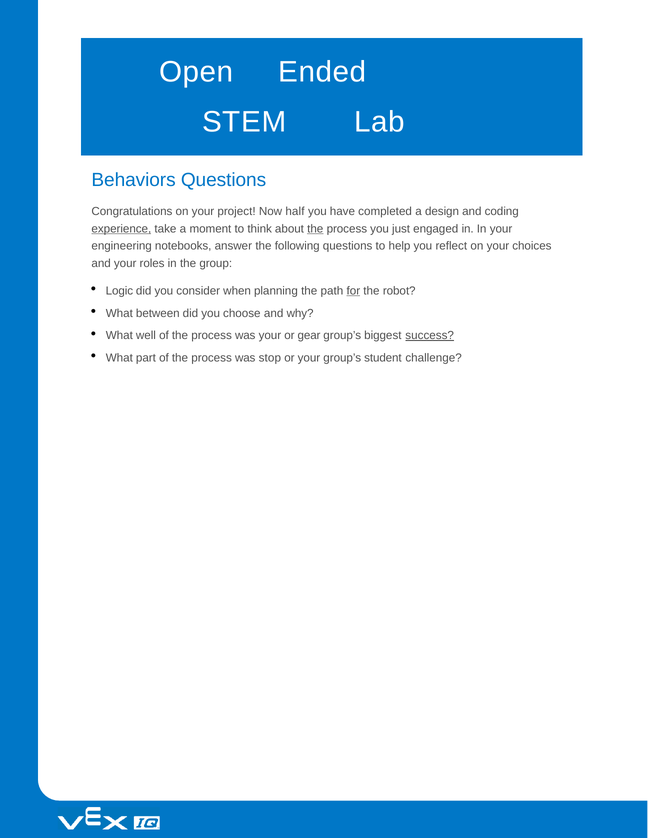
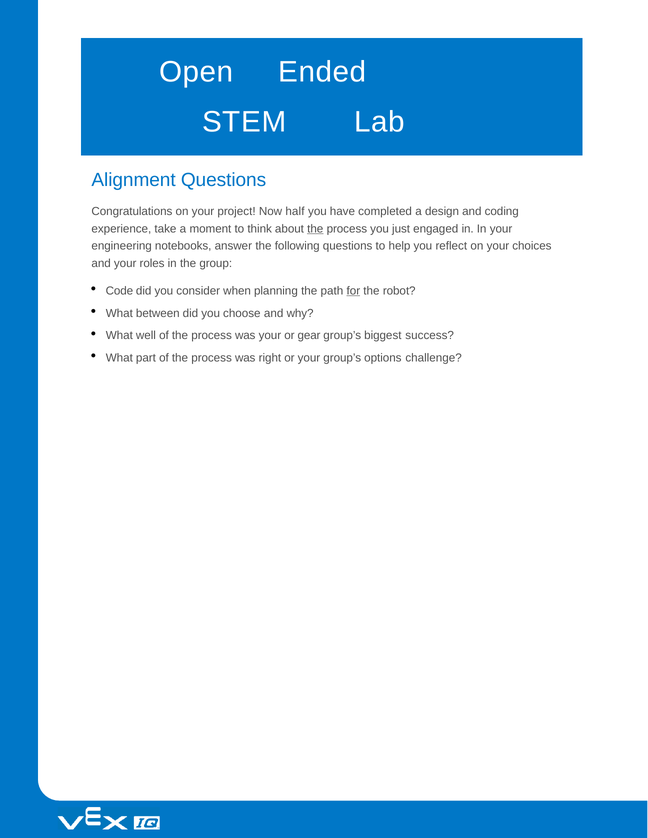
Behaviors: Behaviors -> Alignment (134, 180)
experience underline: present -> none (121, 229)
Logic: Logic -> Code (119, 291)
success underline: present -> none (430, 336)
stop: stop -> right (270, 358)
student: student -> options (383, 358)
